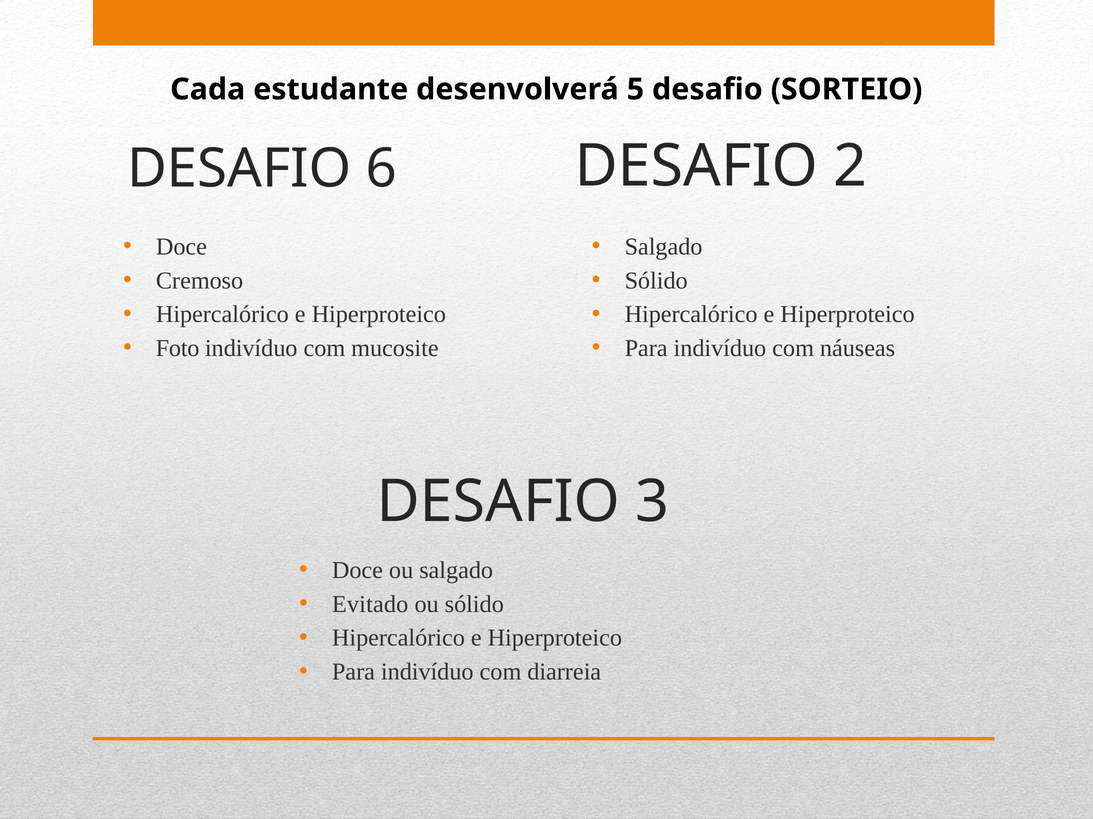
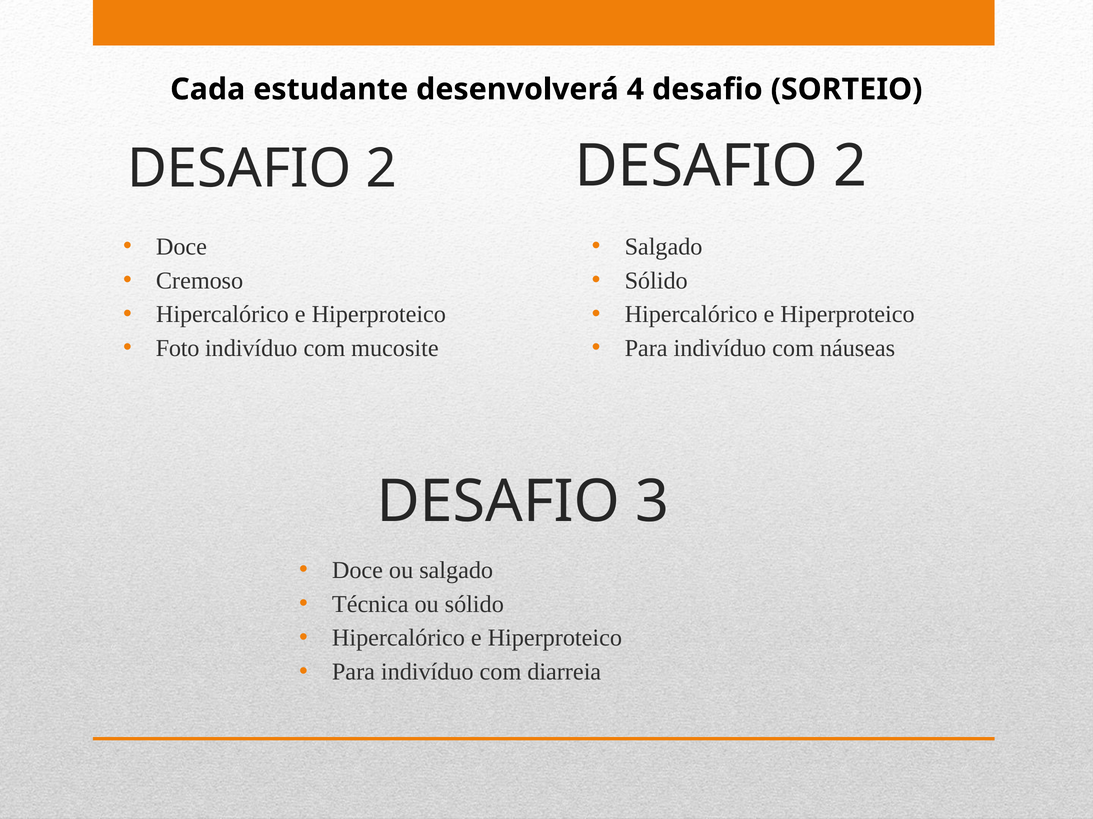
5: 5 -> 4 (635, 89)
6: 6 -> 2 (381, 169)
Evitado: Evitado -> Técnica (370, 605)
